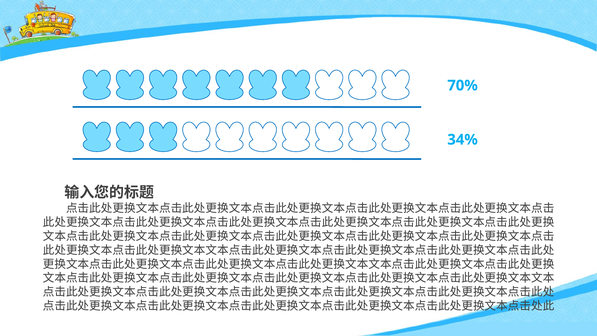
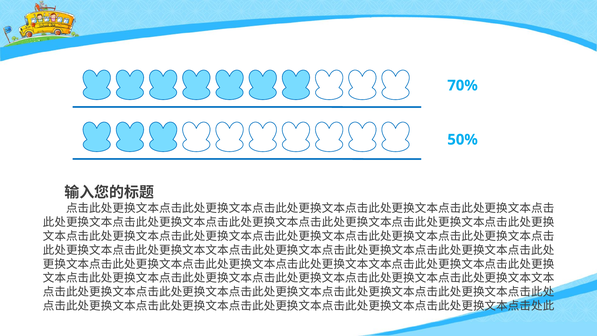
34%: 34% -> 50% (463, 140)
